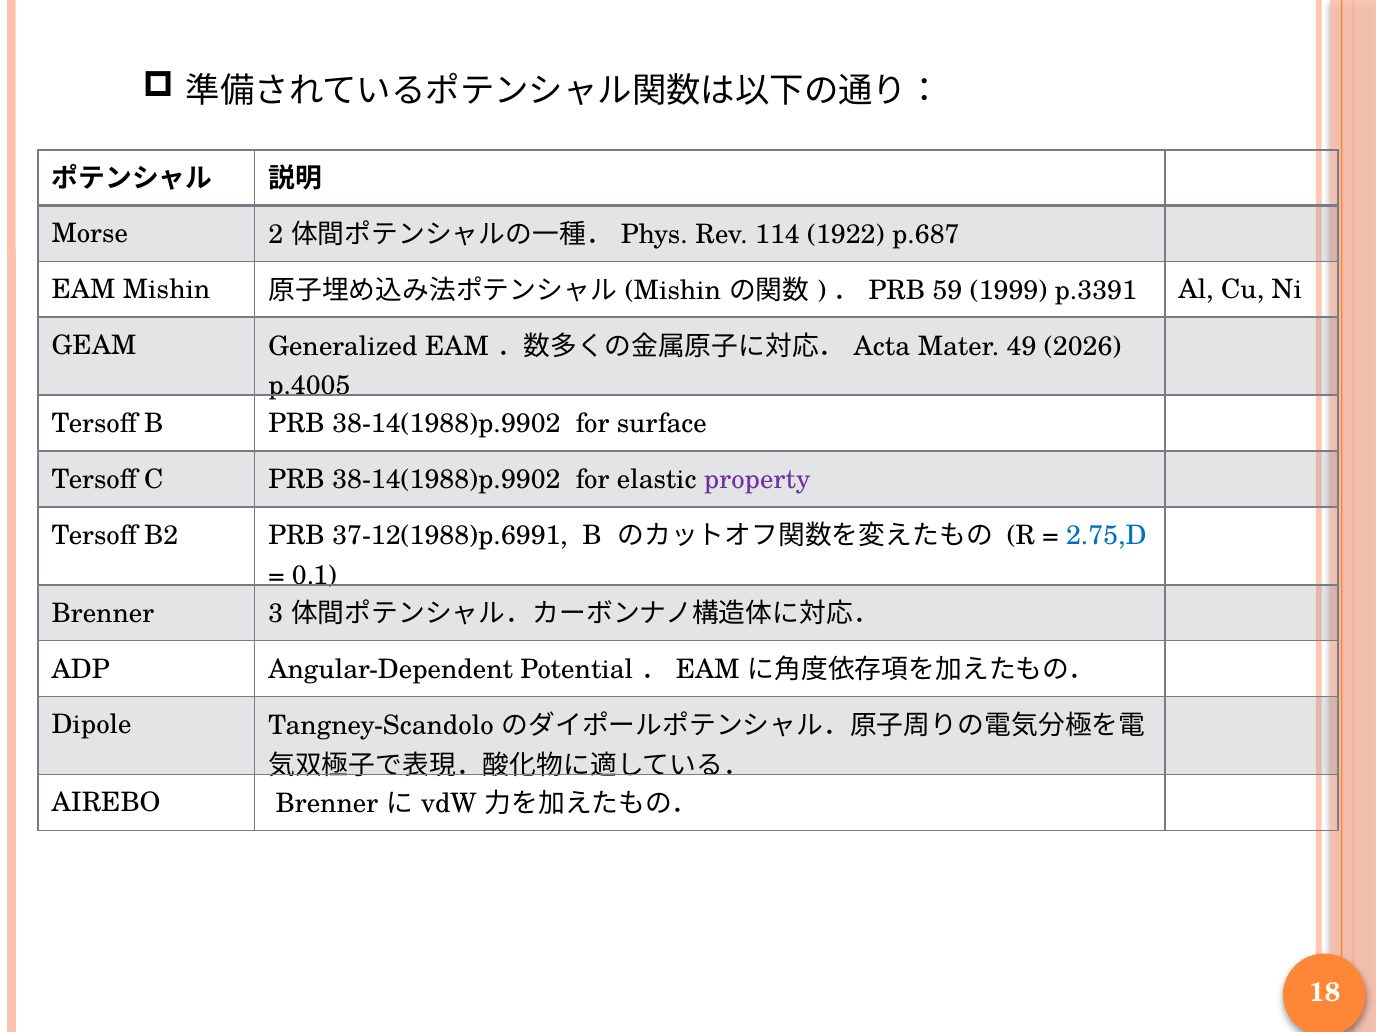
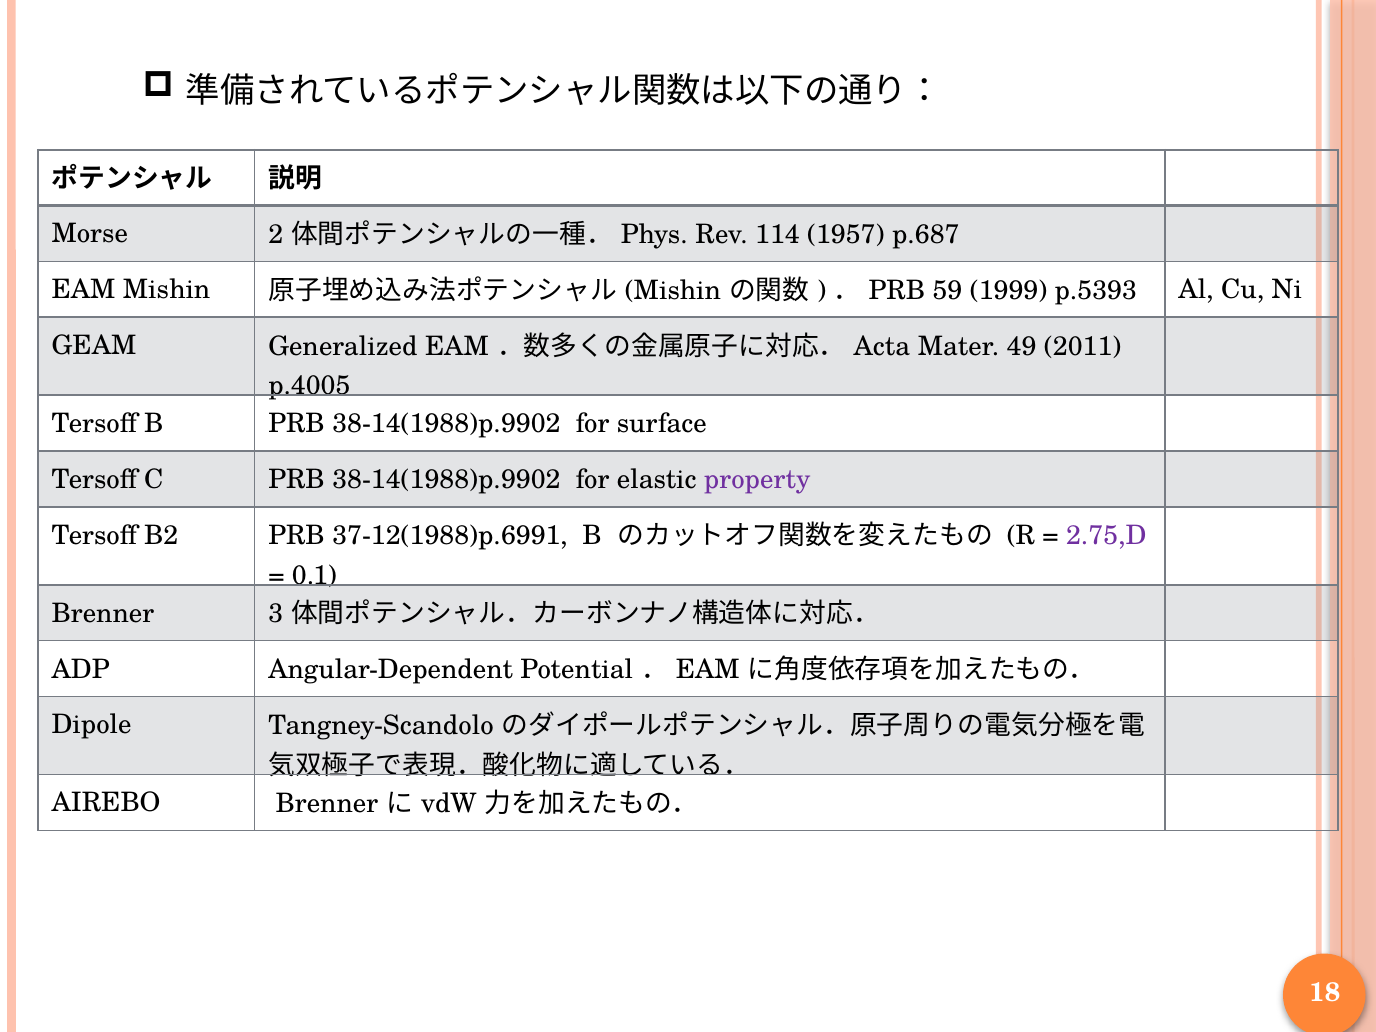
1922: 1922 -> 1957 (846, 235)
p.3391: p.3391 -> p.5393 (1096, 291)
2026: 2026 -> 2011 (1083, 346)
2.75,D colour: blue -> purple (1106, 536)
